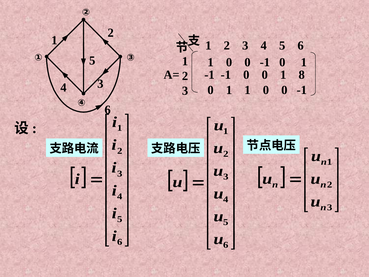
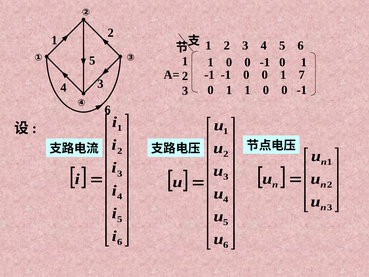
8: 8 -> 7 (302, 75)
